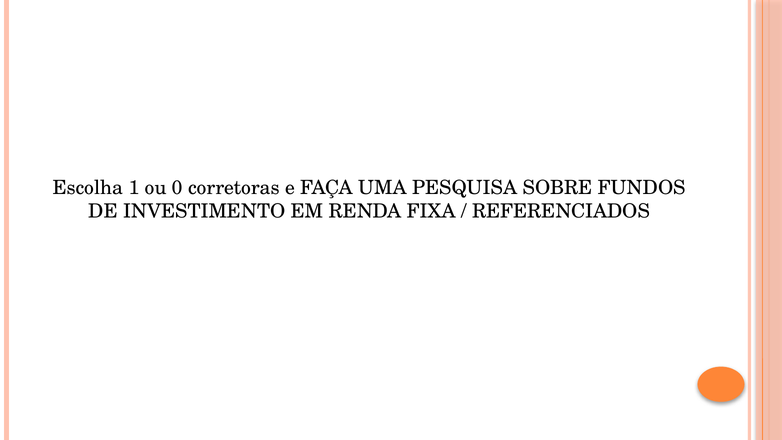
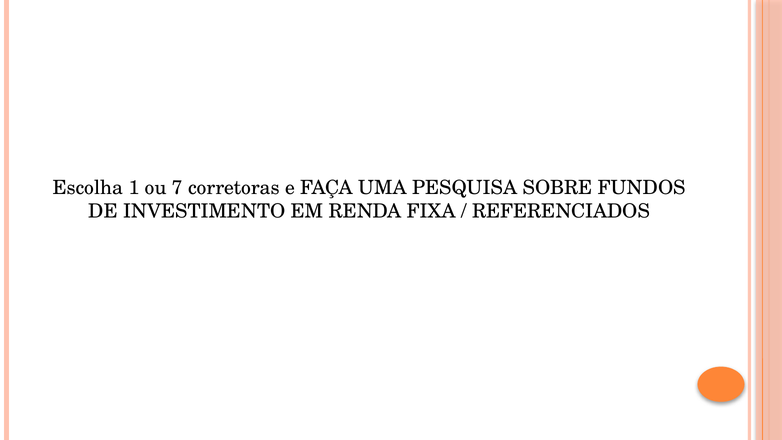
0: 0 -> 7 (177, 188)
